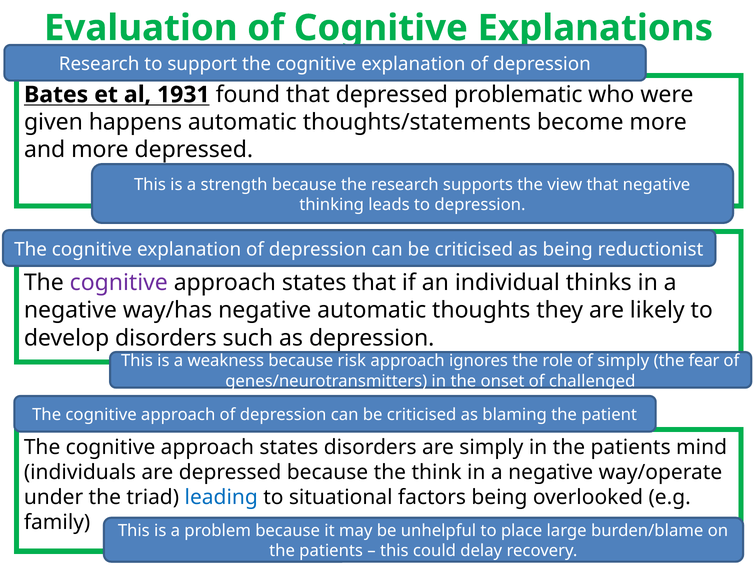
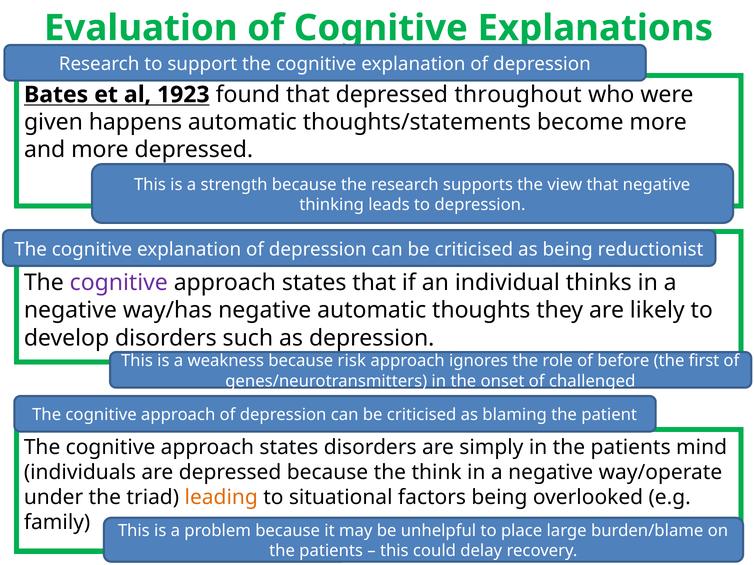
1931: 1931 -> 1923 (183, 95)
problematic: problematic -> throughout (518, 95)
of simply: simply -> before (623, 361)
fear: fear -> first (704, 361)
leading colour: blue -> orange (221, 498)
